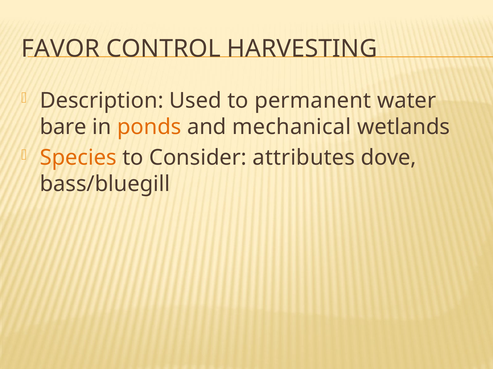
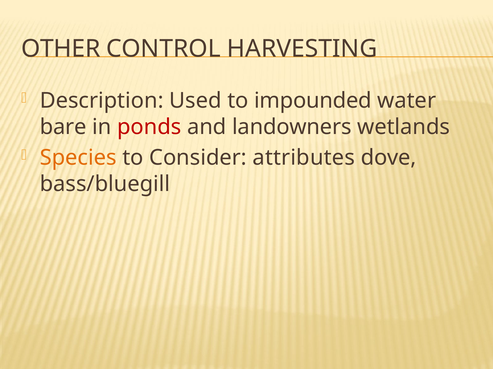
FAVOR: FAVOR -> OTHER (61, 49)
permanent: permanent -> impounded (313, 101)
ponds colour: orange -> red (149, 127)
mechanical: mechanical -> landowners (292, 127)
